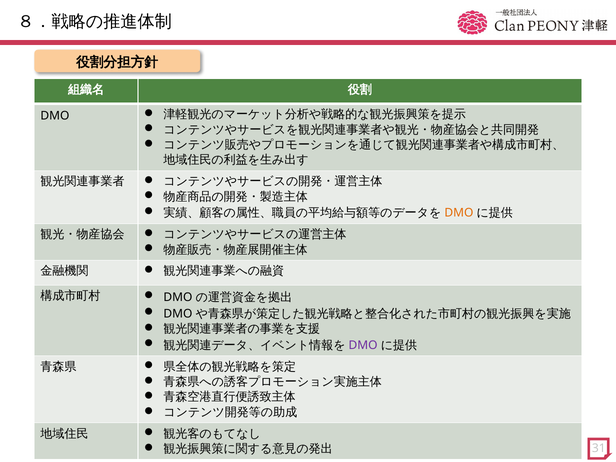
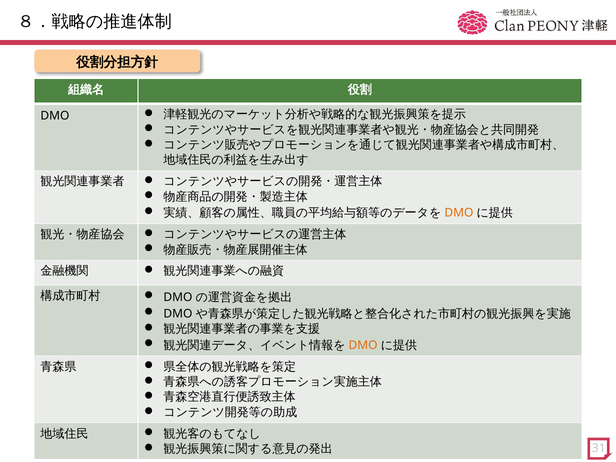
DMO colour: purple -> orange (363, 345)
